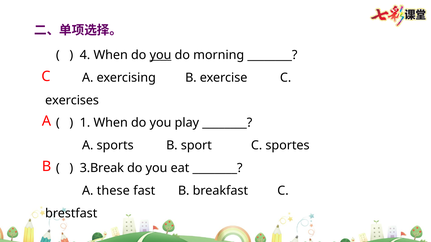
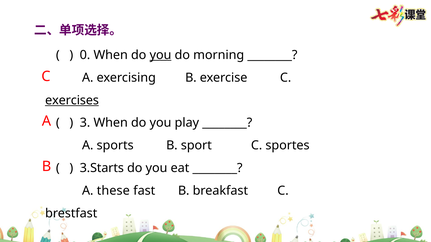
4: 4 -> 0 (85, 55)
exercises underline: none -> present (72, 100)
1: 1 -> 3 (85, 123)
3.Break: 3.Break -> 3.Starts (102, 168)
